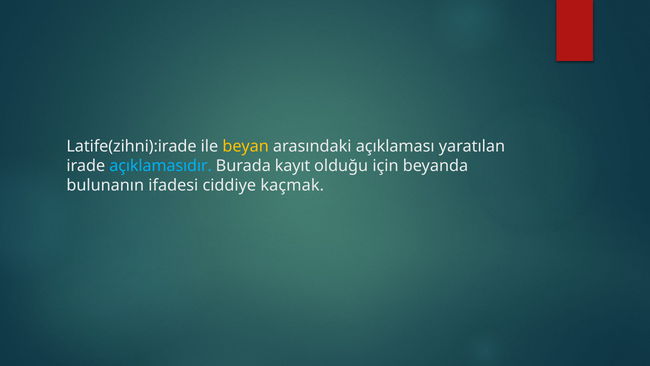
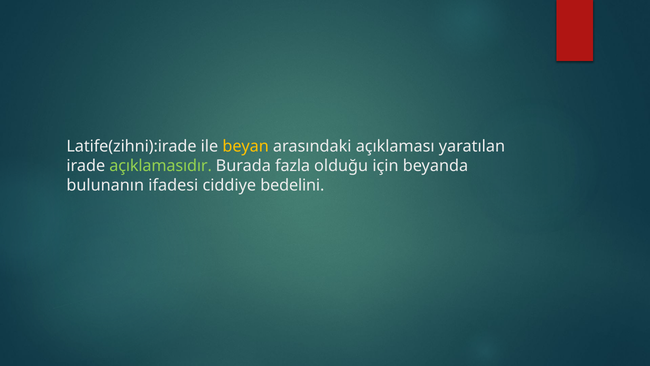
açıklamasıdır colour: light blue -> light green (161, 166)
kayıt: kayıt -> fazla (293, 166)
kaçmak: kaçmak -> bedelini (292, 185)
